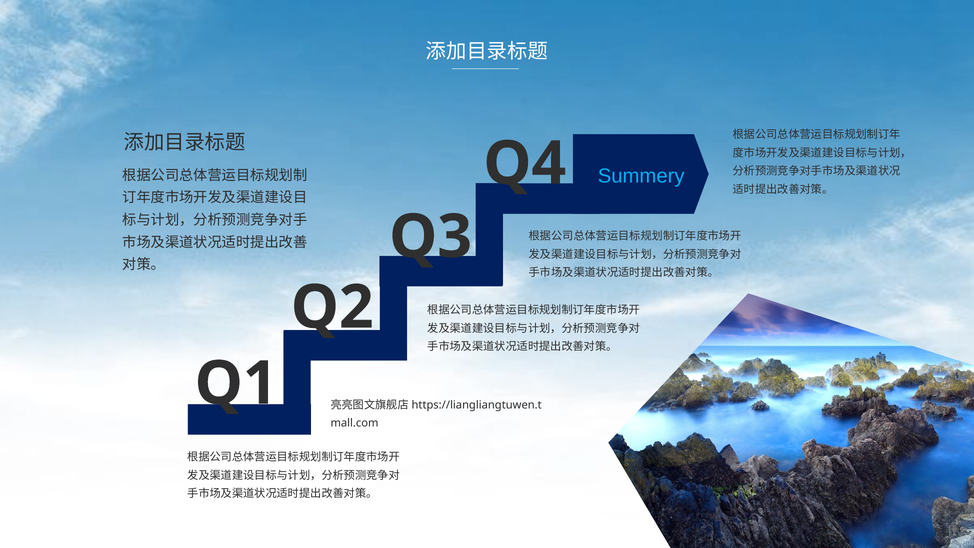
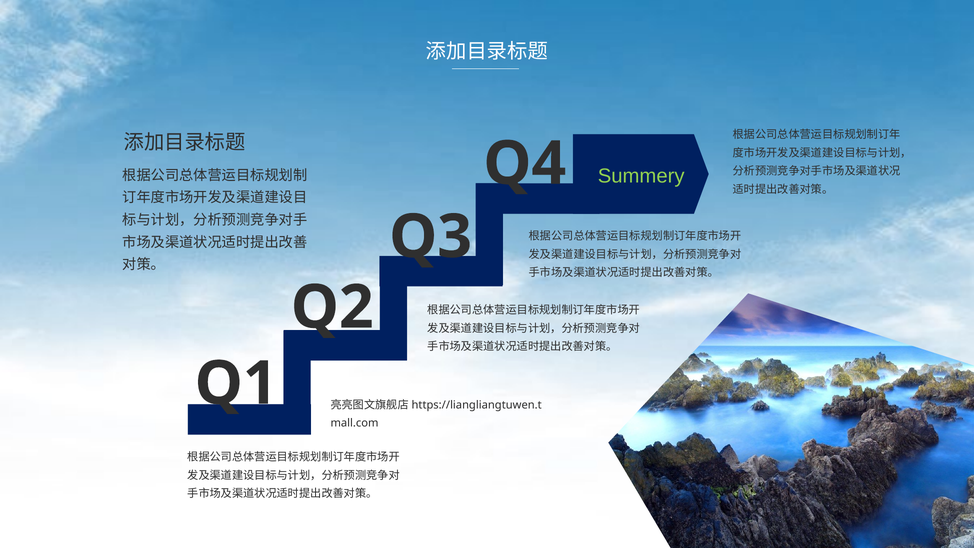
Summery colour: light blue -> light green (641, 176)
